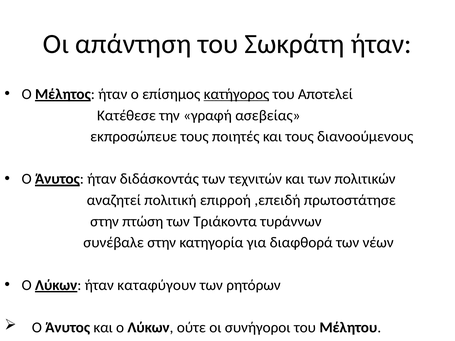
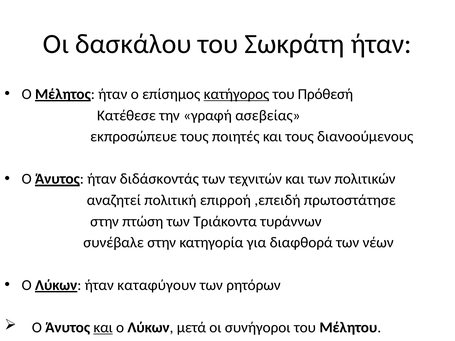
απάντηση: απάντηση -> δασκάλου (133, 44)
Αποτελεί: Αποτελεί -> Πρόθεσή (325, 94)
και underline: none -> present (103, 328)
ούτε: ούτε -> μετά (191, 328)
